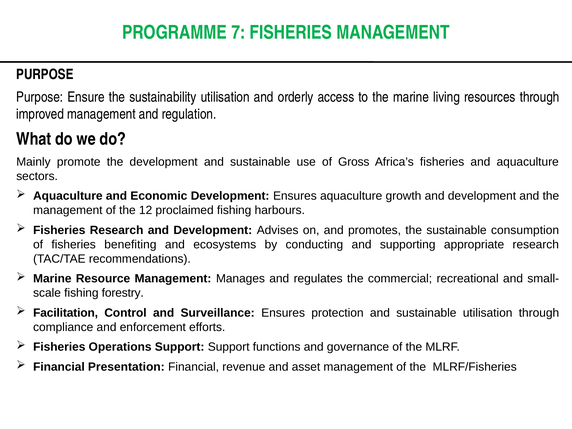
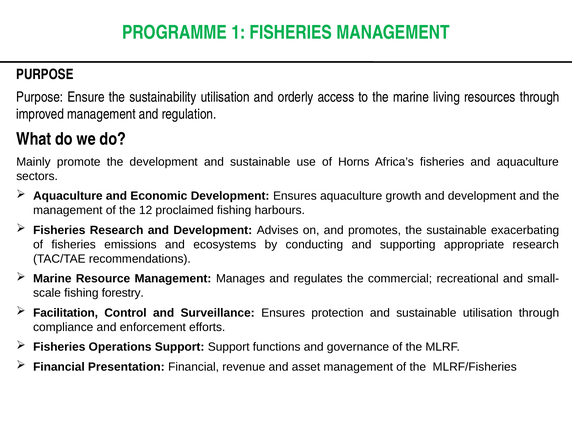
7: 7 -> 1 (238, 33)
Gross: Gross -> Horns (354, 162)
consumption: consumption -> exacerbating (525, 230)
benefiting: benefiting -> emissions (130, 245)
